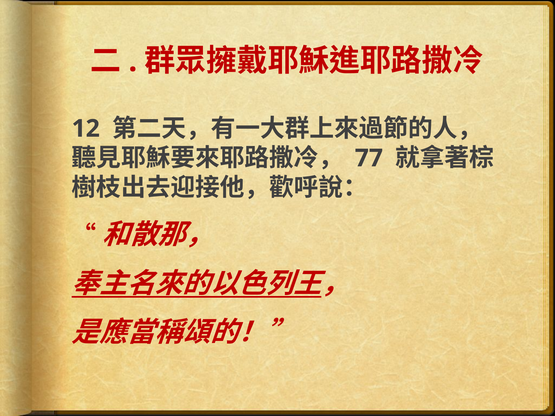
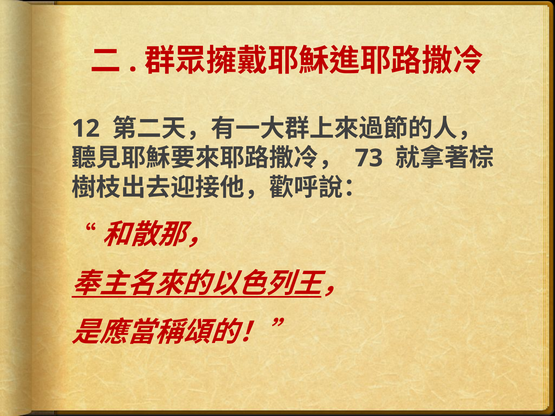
77: 77 -> 73 (369, 158)
